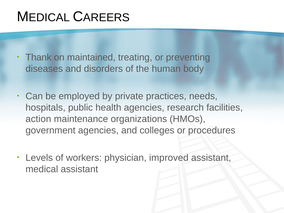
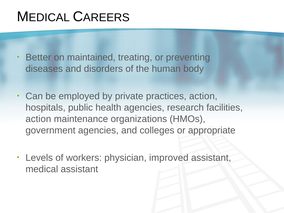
Thank: Thank -> Better (38, 57)
practices needs: needs -> action (203, 96)
procedures: procedures -> appropriate (212, 130)
